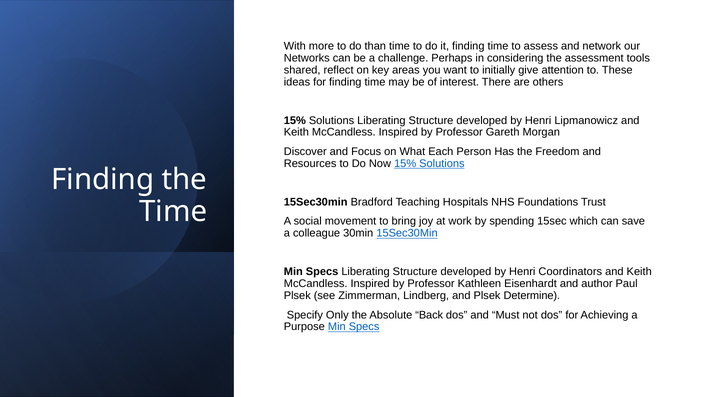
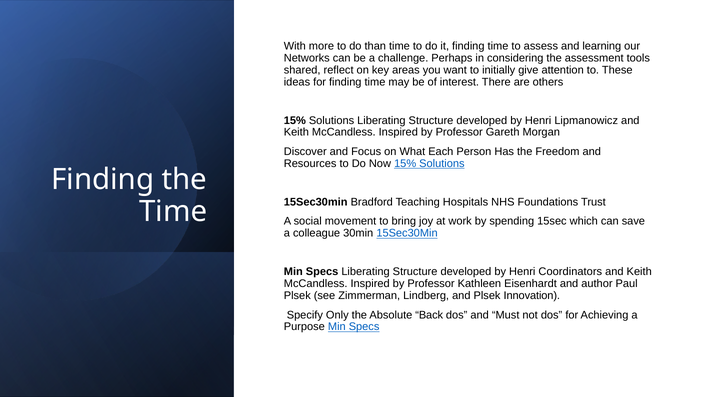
network: network -> learning (602, 46)
Determine: Determine -> Innovation (532, 296)
